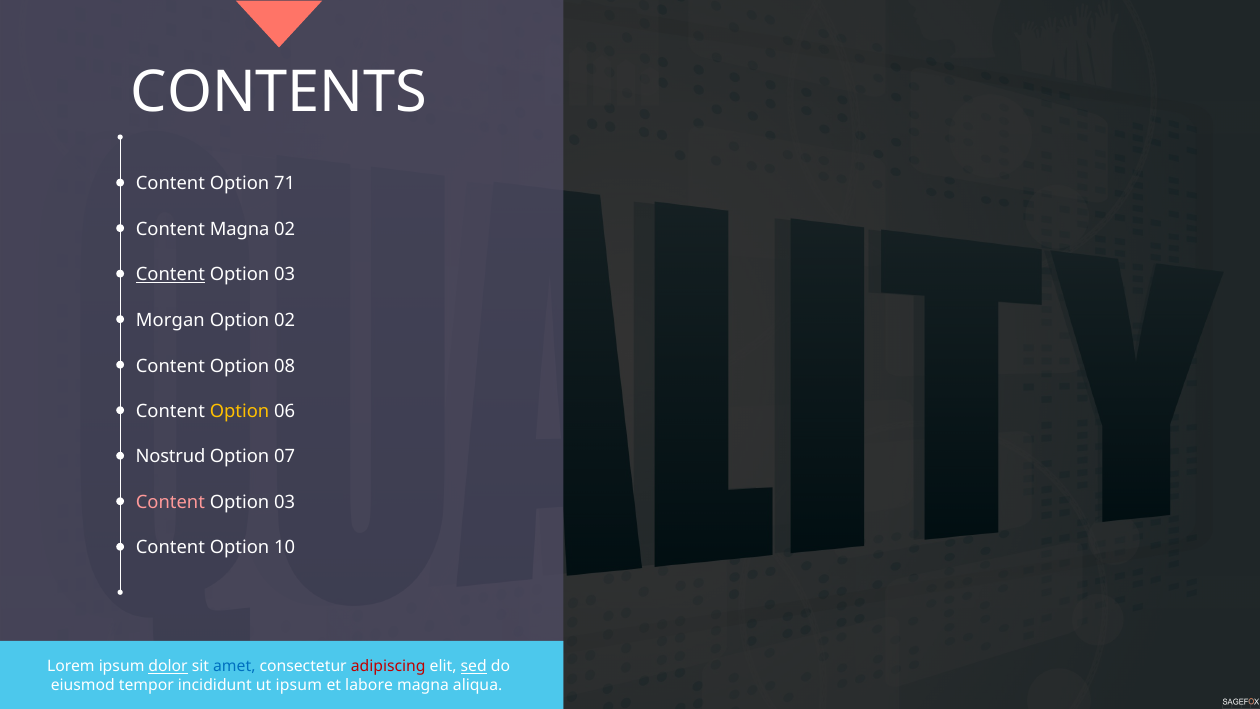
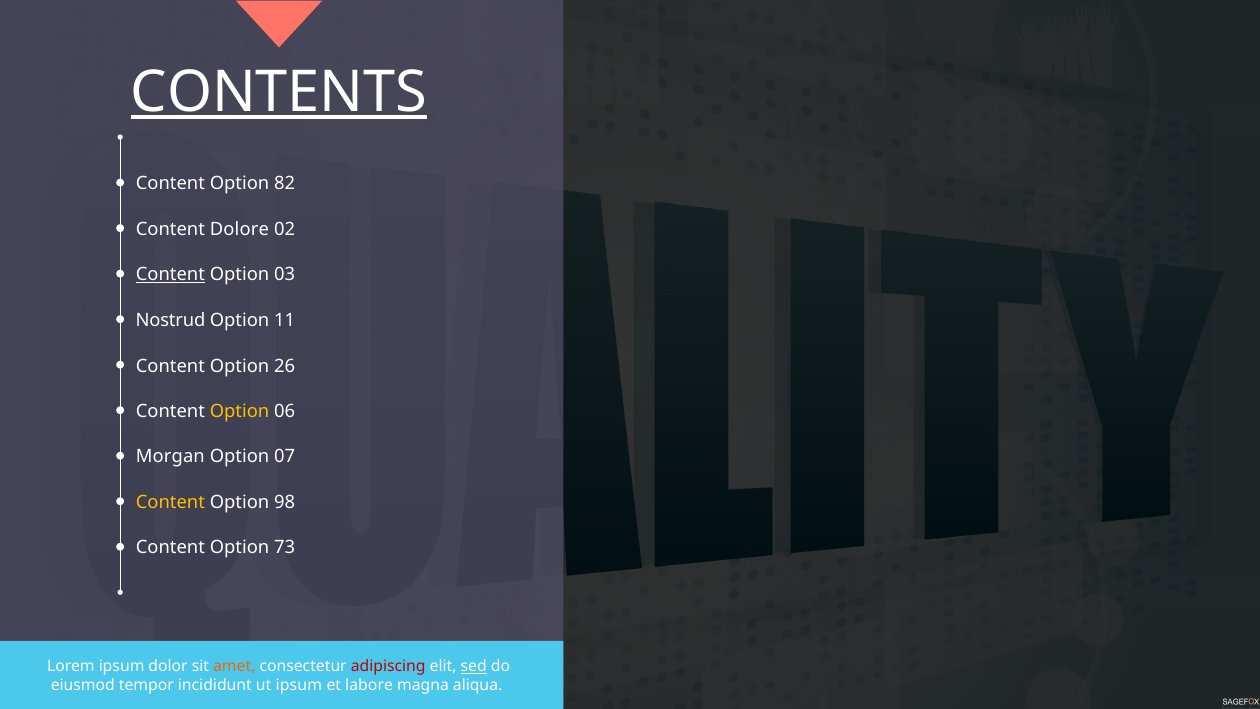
CONTENTS underline: none -> present (279, 92)
71: 71 -> 82 (285, 184)
Content Magna: Magna -> Dolore (239, 229)
Morgan: Morgan -> Nostrud (170, 320)
Option 02: 02 -> 11 (285, 320)
08: 08 -> 26 (285, 366)
Nostrud: Nostrud -> Morgan (170, 457)
Content colour: pink -> yellow (170, 502)
03: 03 -> 98 (285, 502)
10: 10 -> 73 (285, 548)
dolor underline: present -> none (168, 666)
amet colour: blue -> orange (234, 666)
